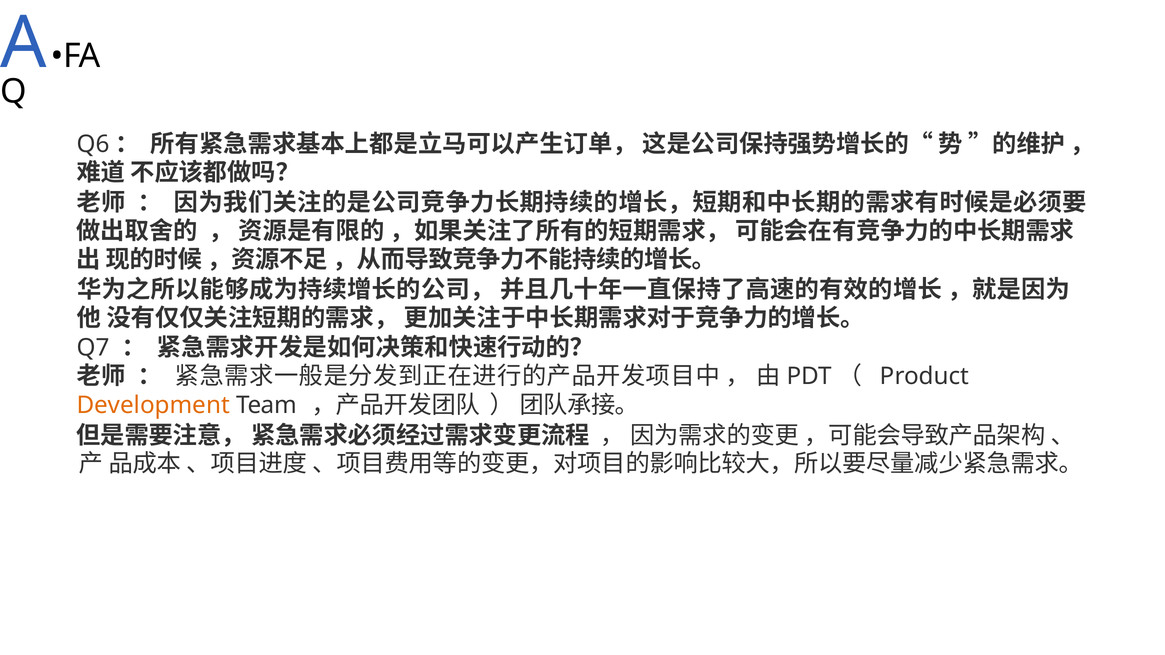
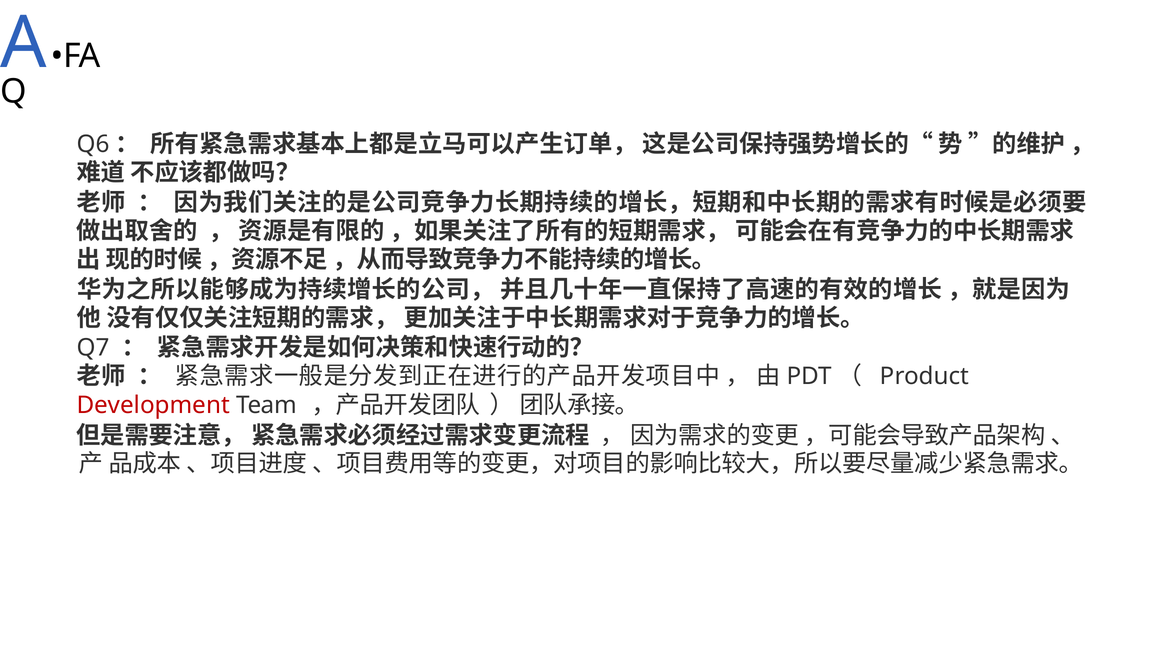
Development colour: orange -> red (153, 405)
